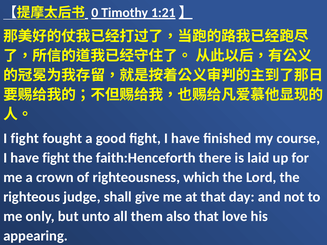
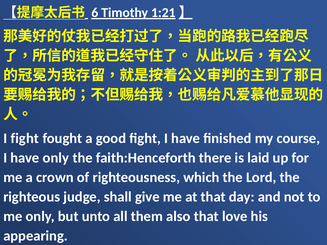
0: 0 -> 6 (95, 13)
have fight: fight -> only (56, 158)
